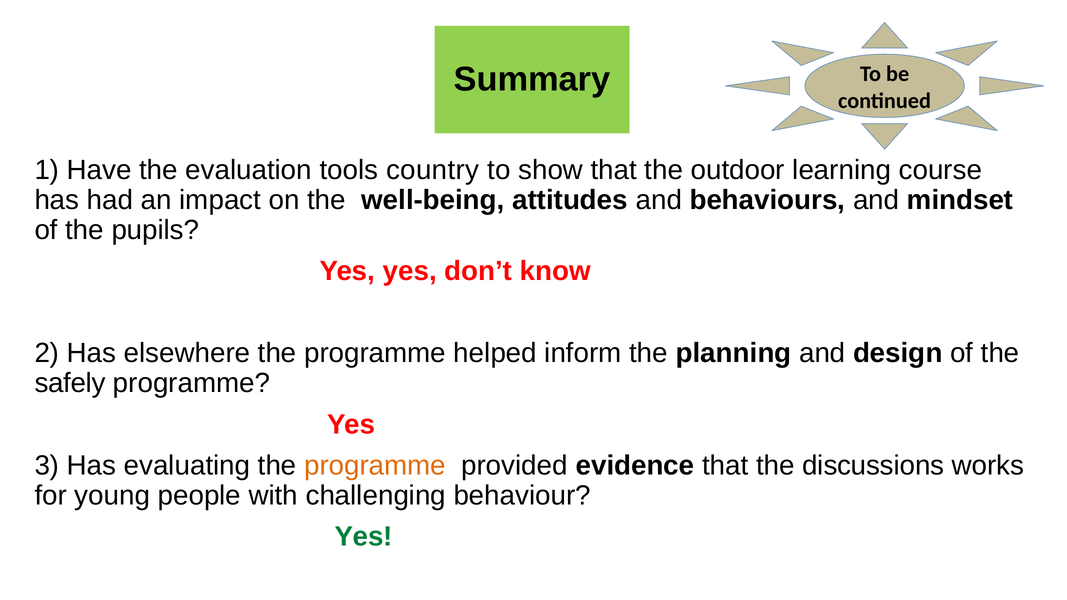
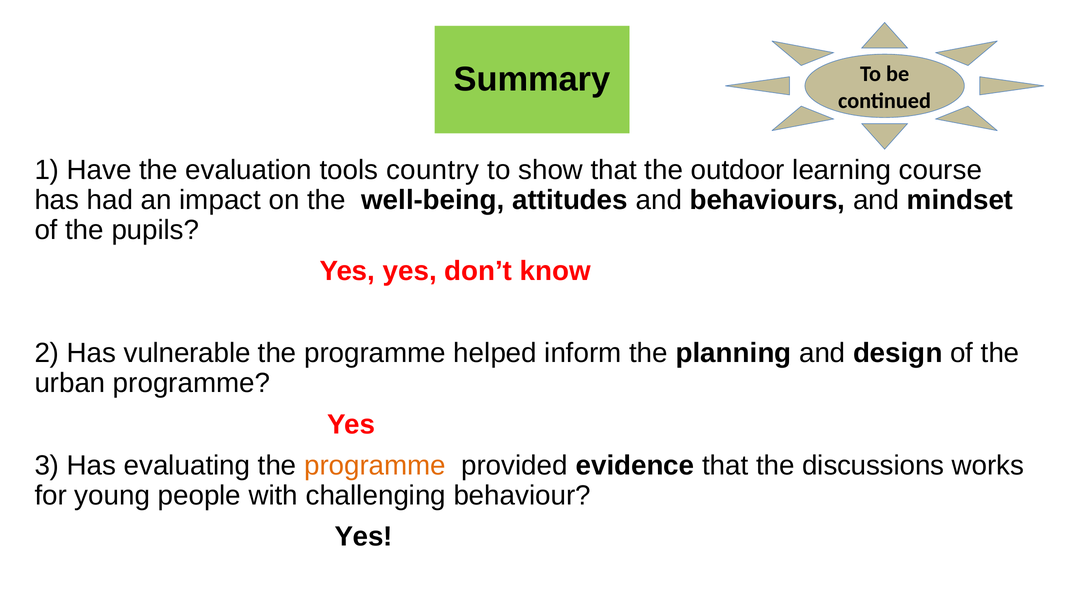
elsewhere: elsewhere -> vulnerable (187, 353)
safely: safely -> urban (70, 383)
Yes colour: green -> black (364, 537)
